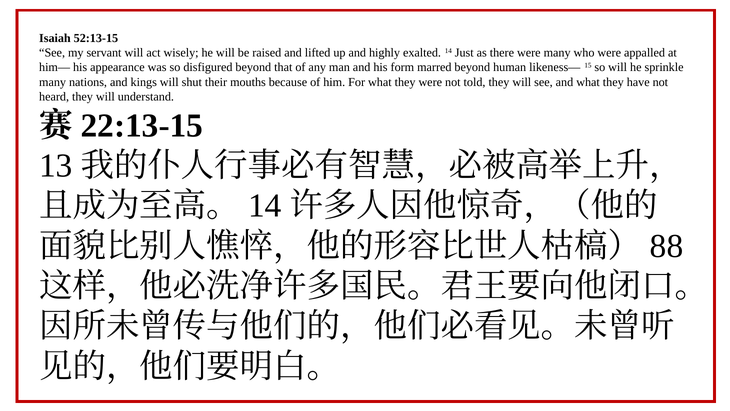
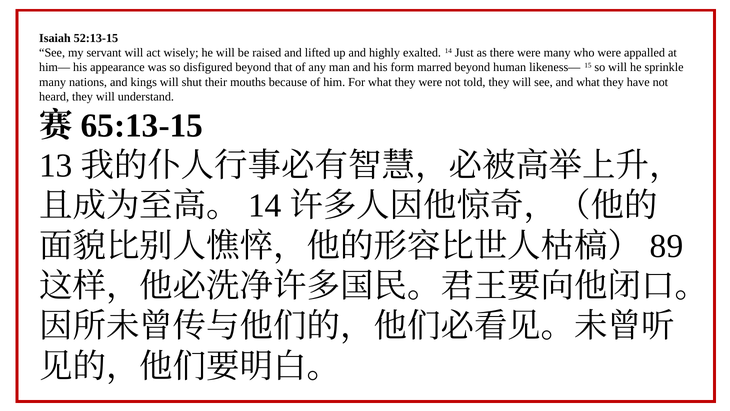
22:13-15: 22:13-15 -> 65:13-15 (142, 125)
88: 88 -> 89 (667, 246)
